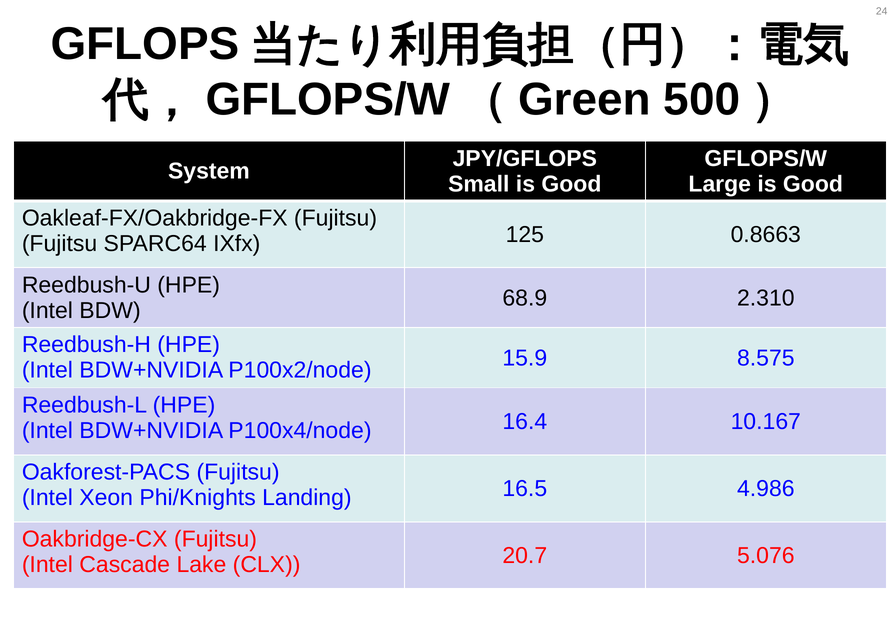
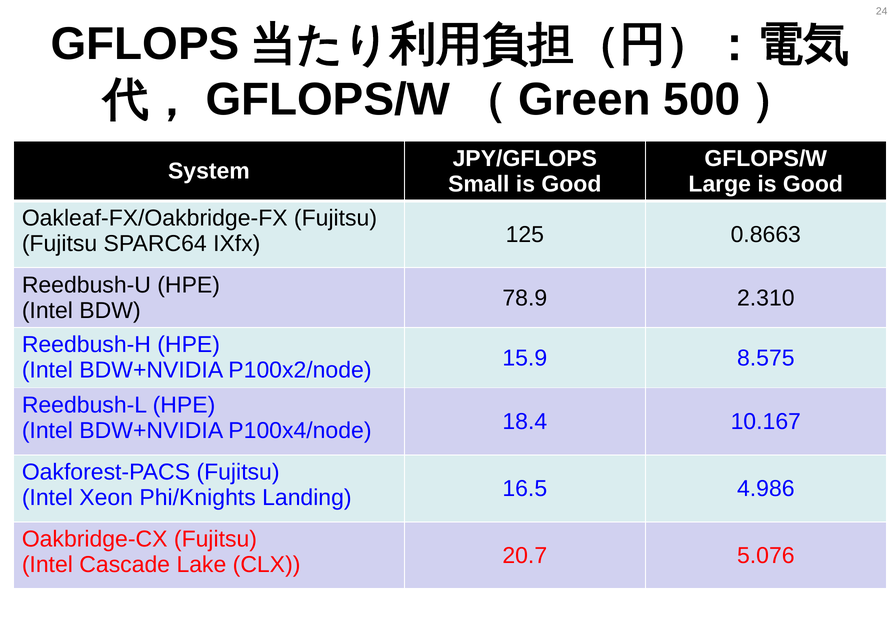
68.9: 68.9 -> 78.9 (525, 298)
16.4: 16.4 -> 18.4 (525, 421)
